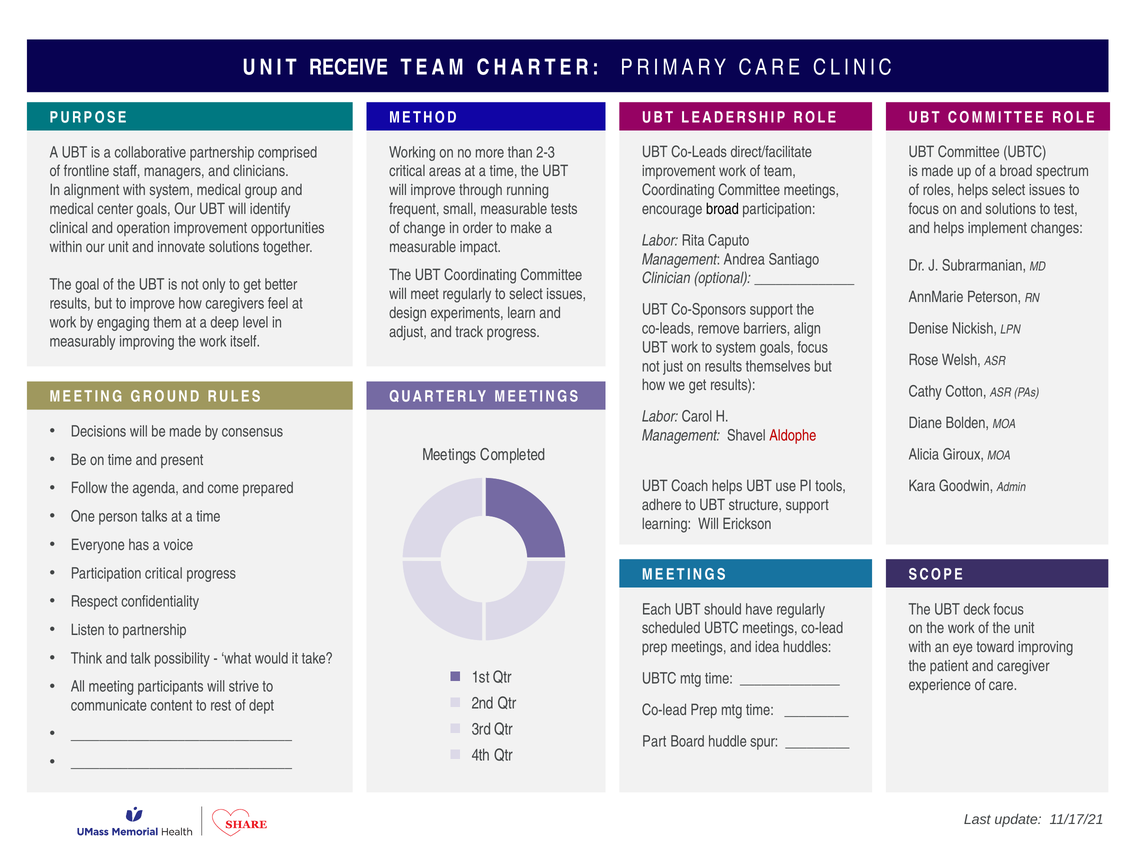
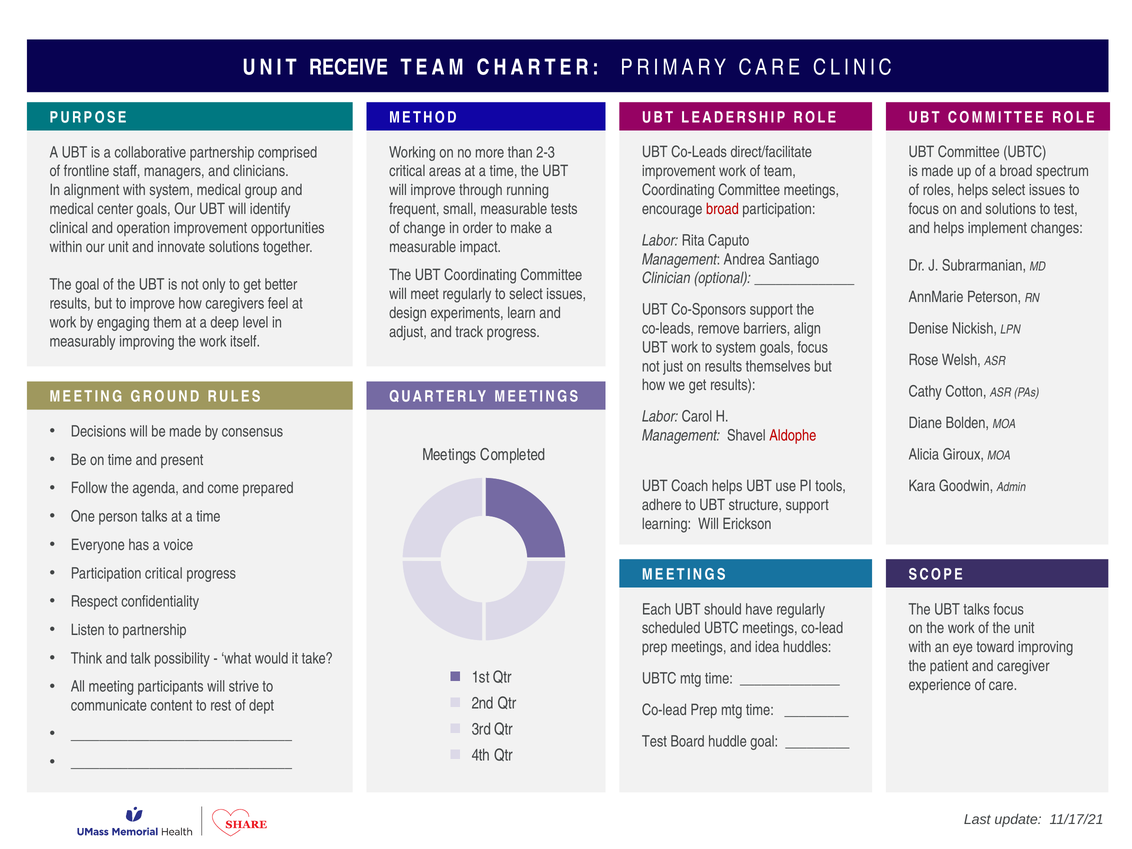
broad colour: black -> red (722, 209)
UBT deck: deck -> talks (977, 609)
Part: Part -> Test (654, 742)
huddle spur: spur -> goal (764, 742)
